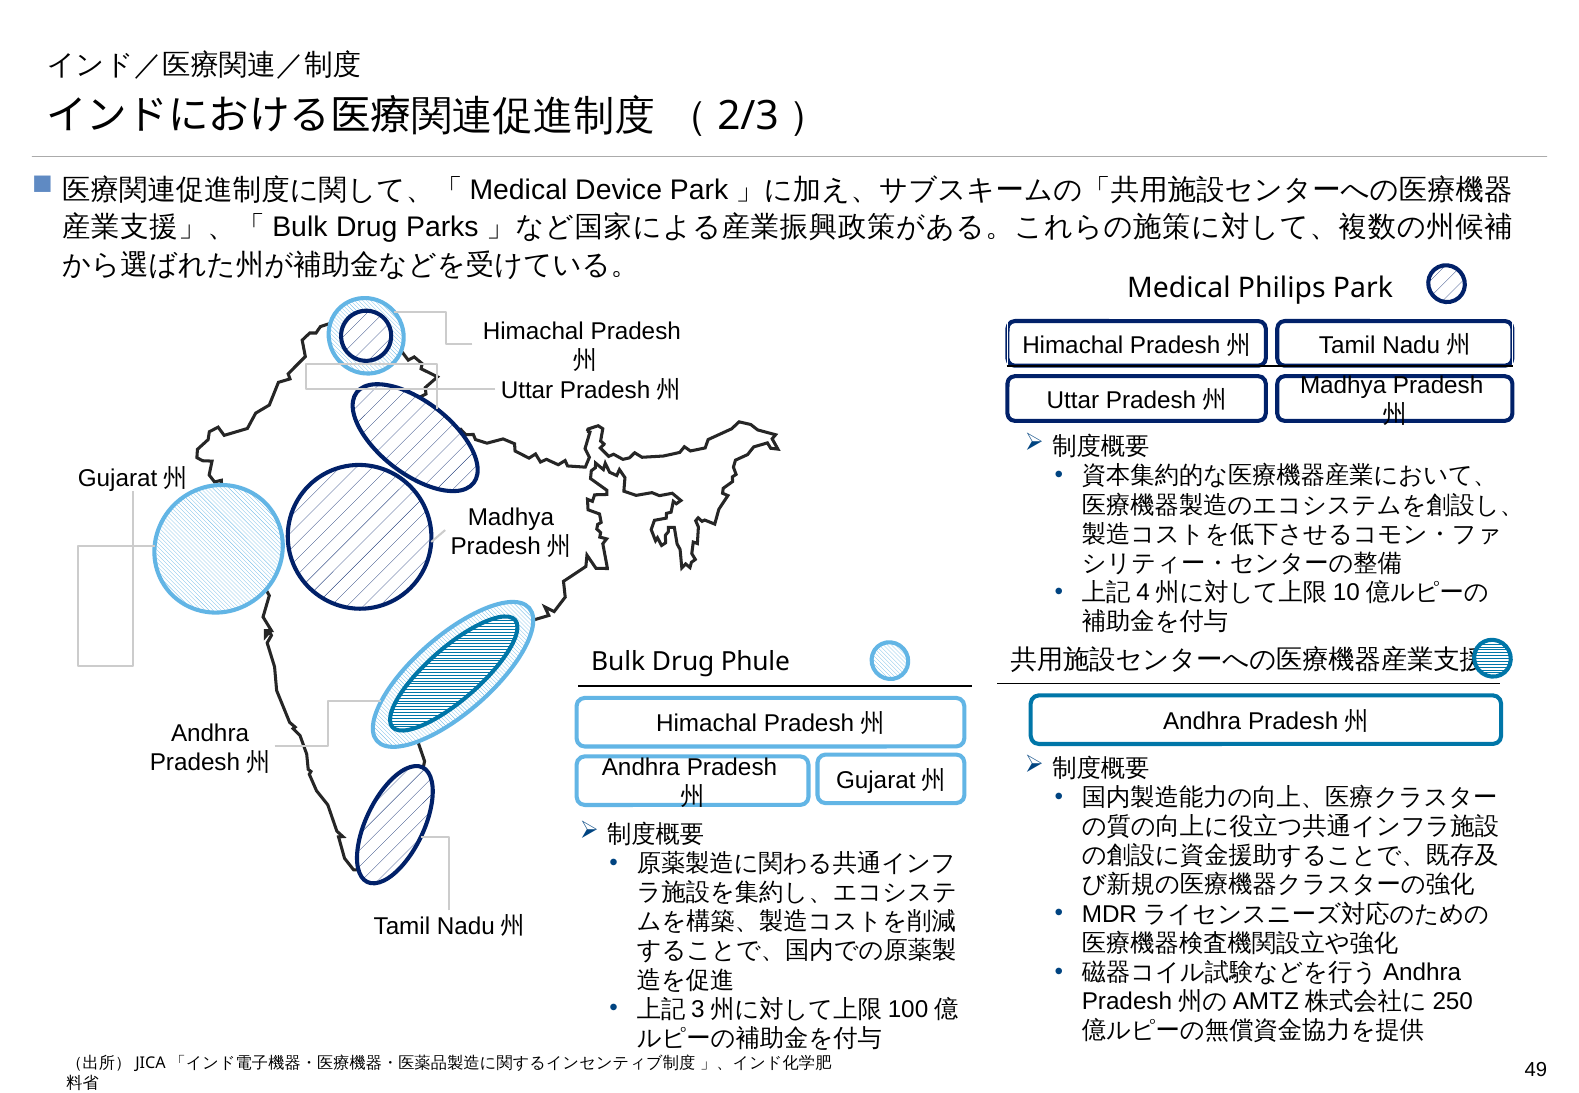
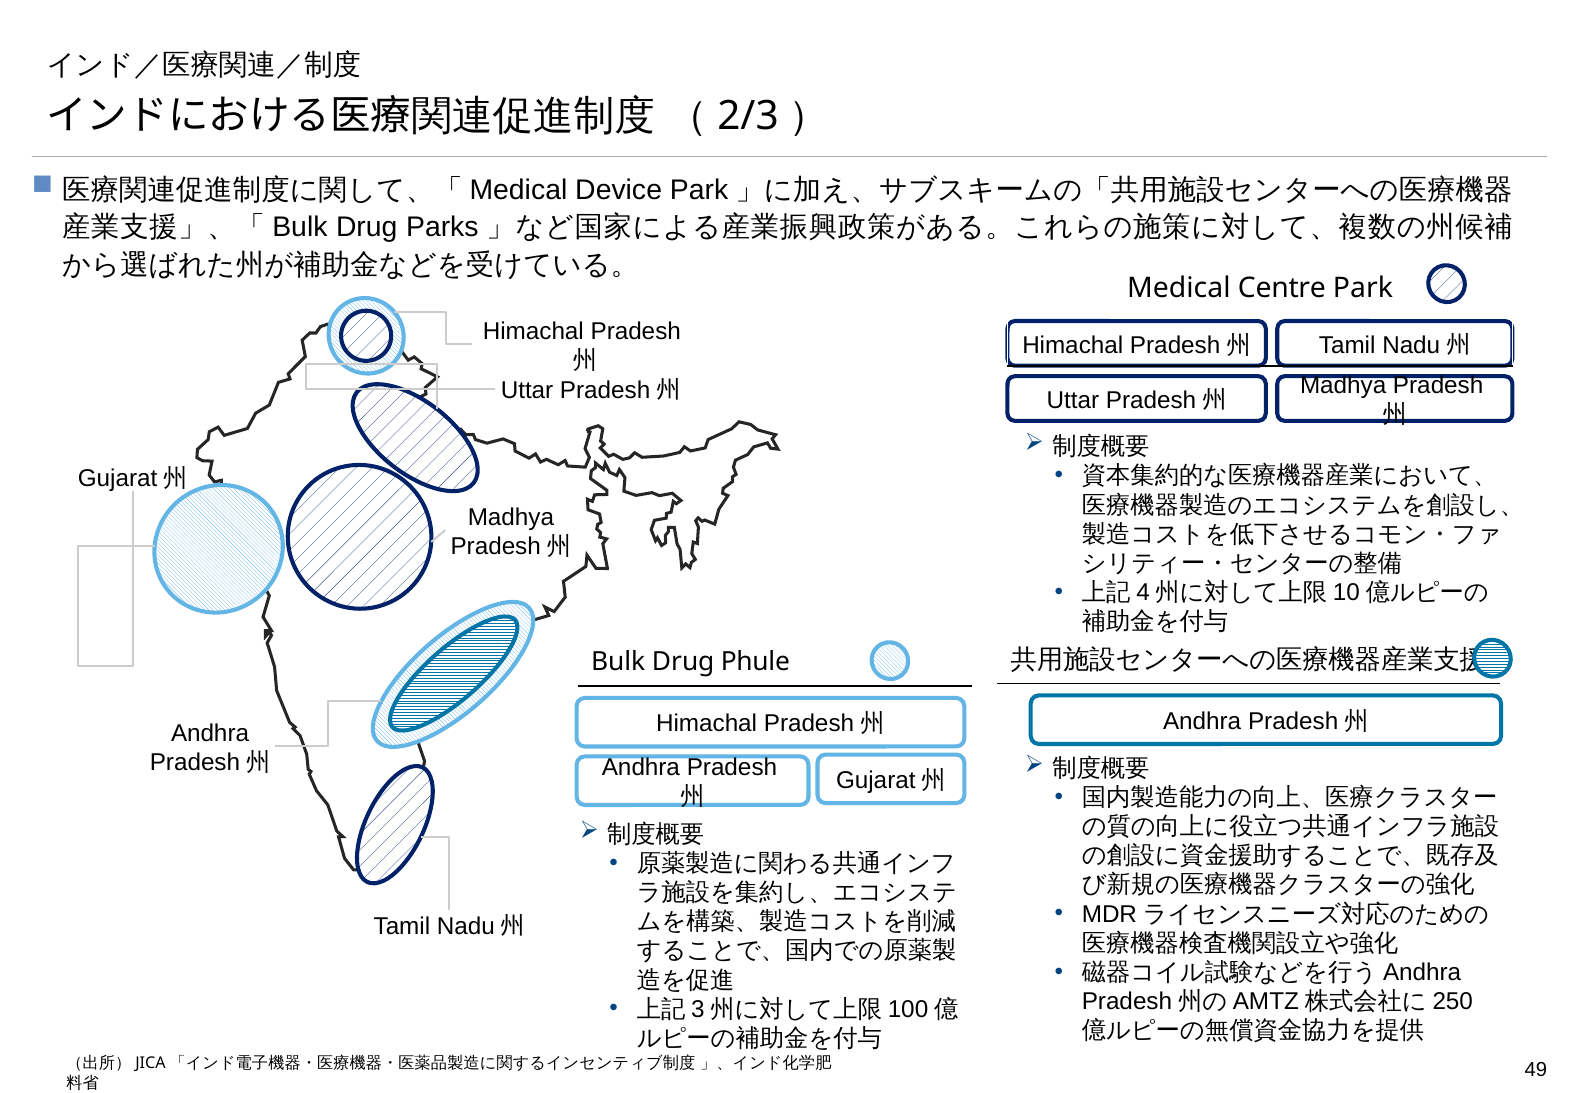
Philips: Philips -> Centre (1282, 288)
